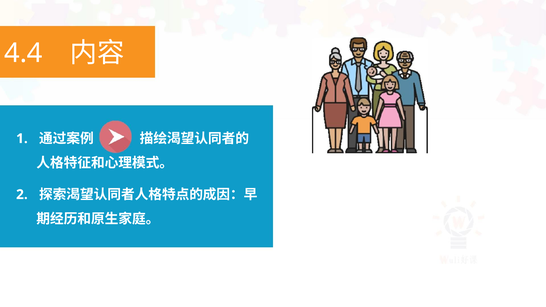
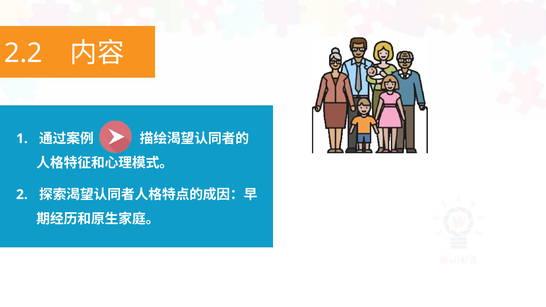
4.4: 4.4 -> 2.2 (23, 53)
